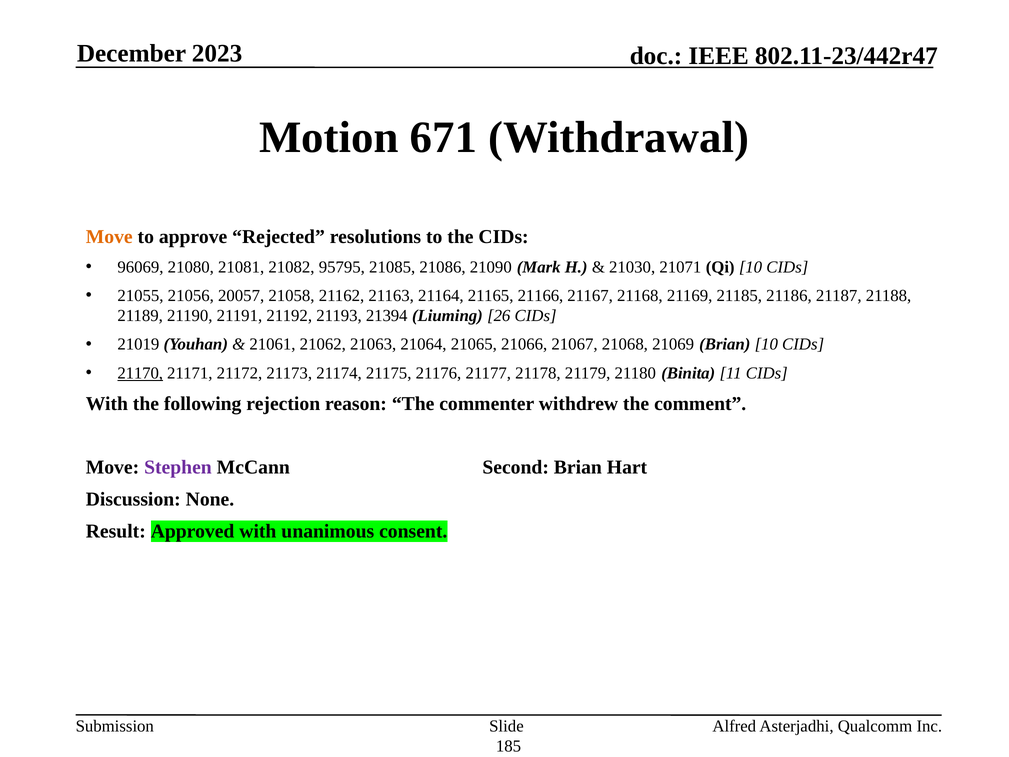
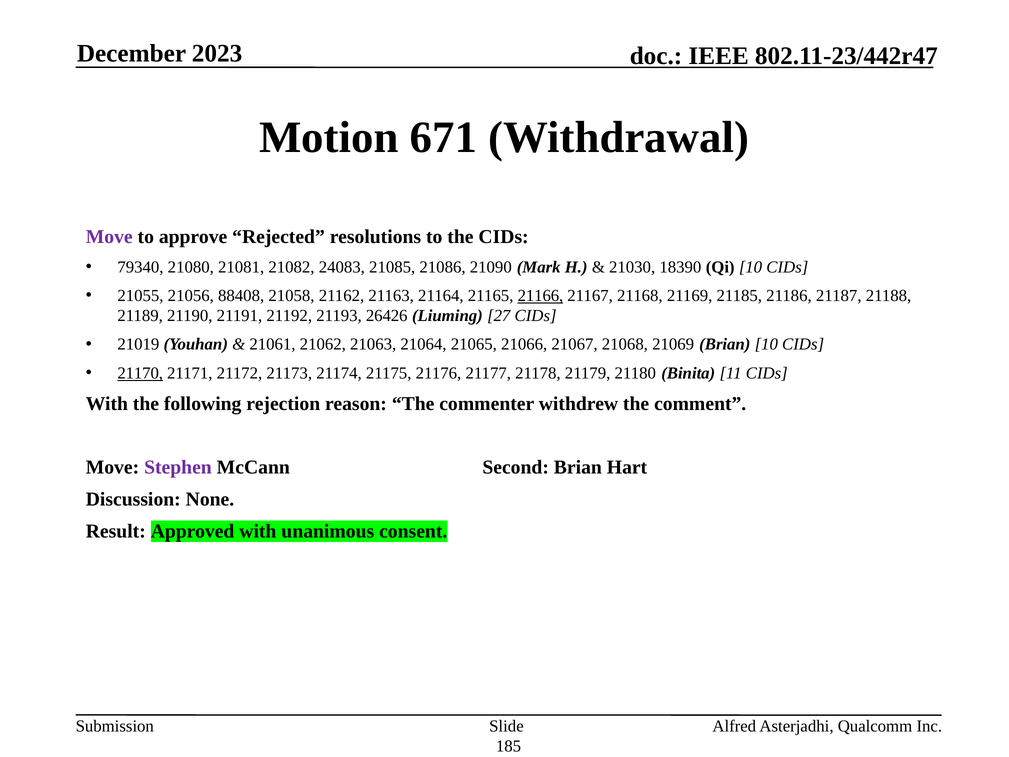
Move colour: orange -> purple (109, 237)
96069: 96069 -> 79340 (140, 267)
95795: 95795 -> 24083 (342, 267)
21071: 21071 -> 18390 (680, 267)
20057: 20057 -> 88408 (241, 296)
21166 underline: none -> present (540, 296)
21394: 21394 -> 26426 (387, 316)
26: 26 -> 27 (499, 316)
